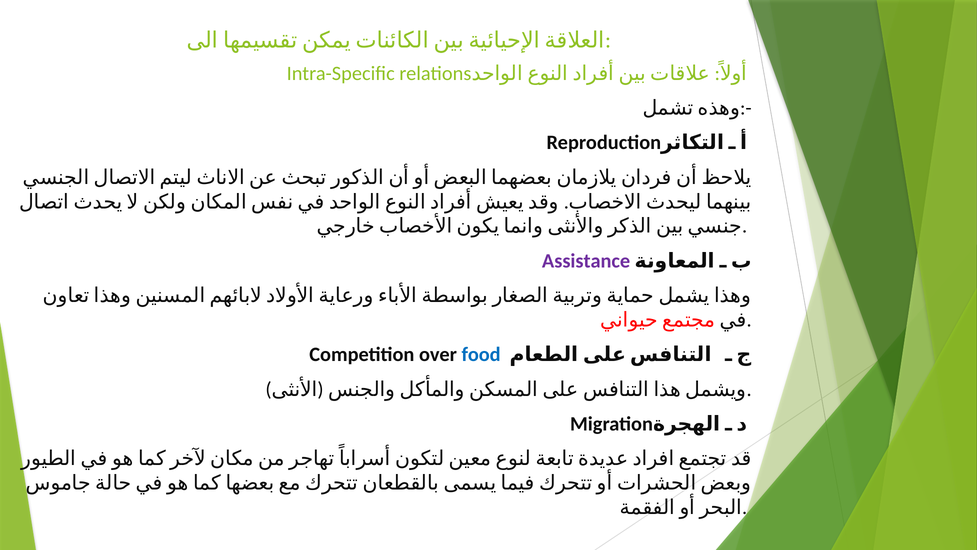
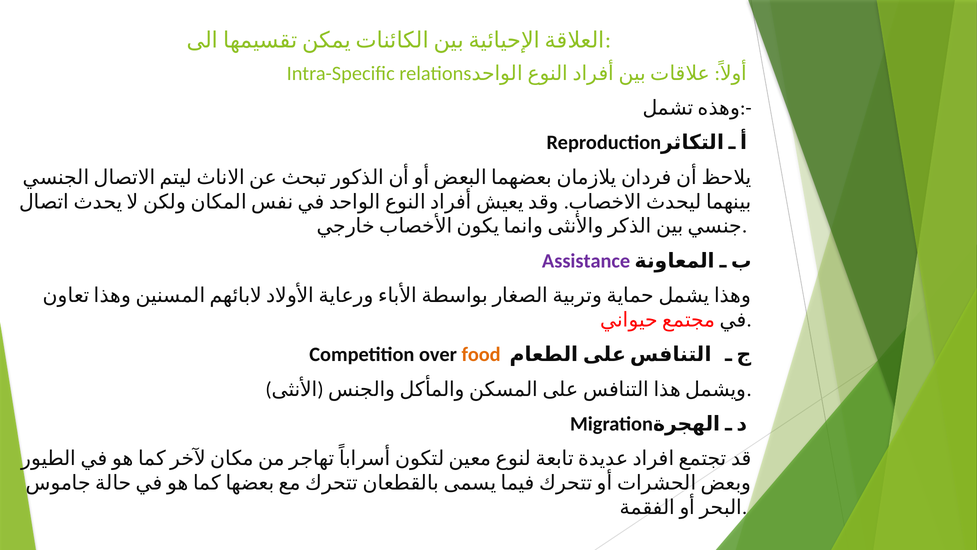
food colour: blue -> orange (481, 354)
